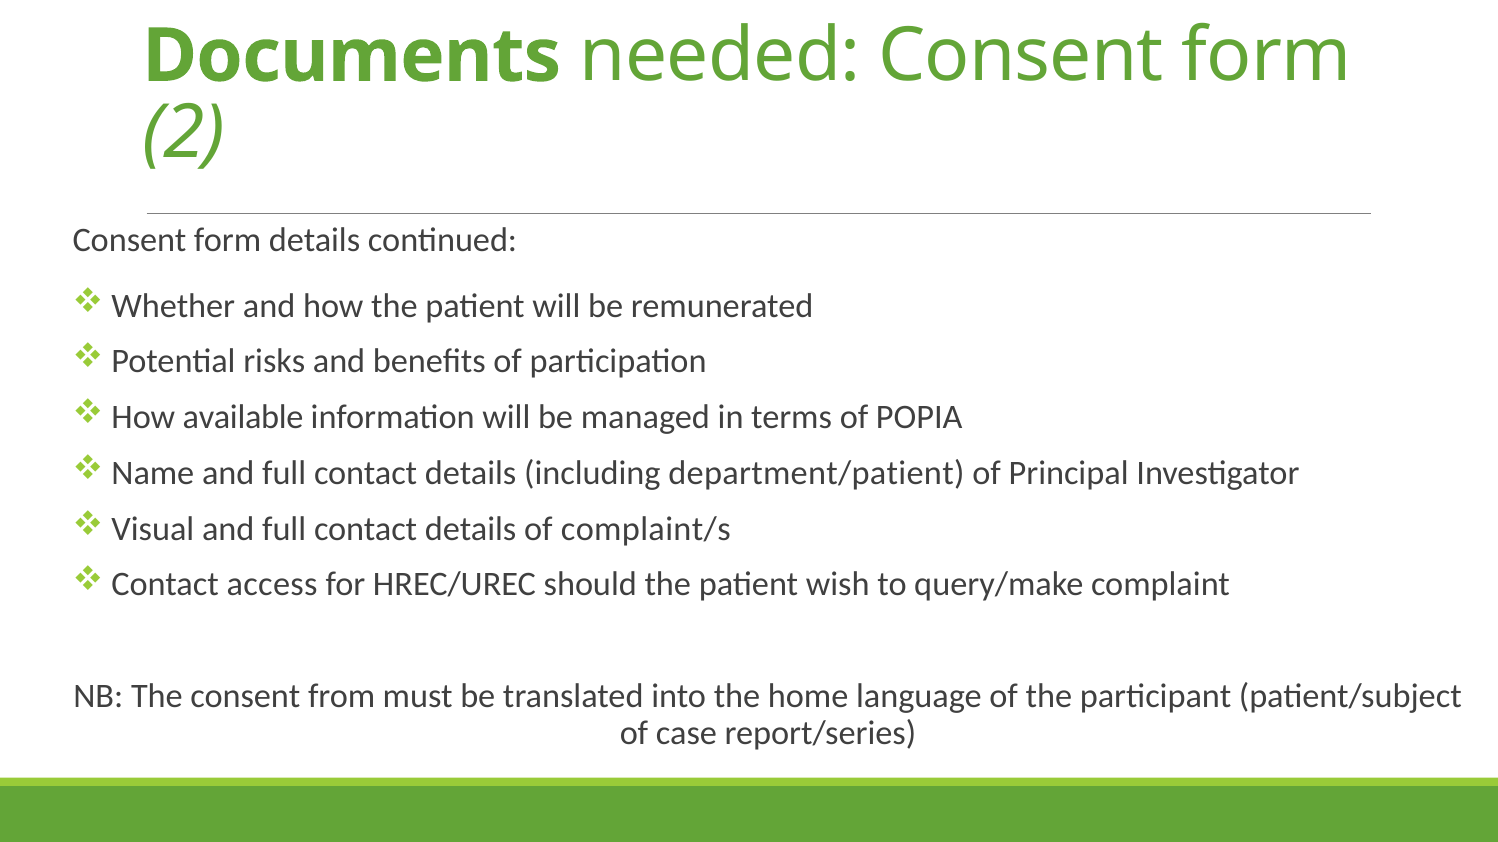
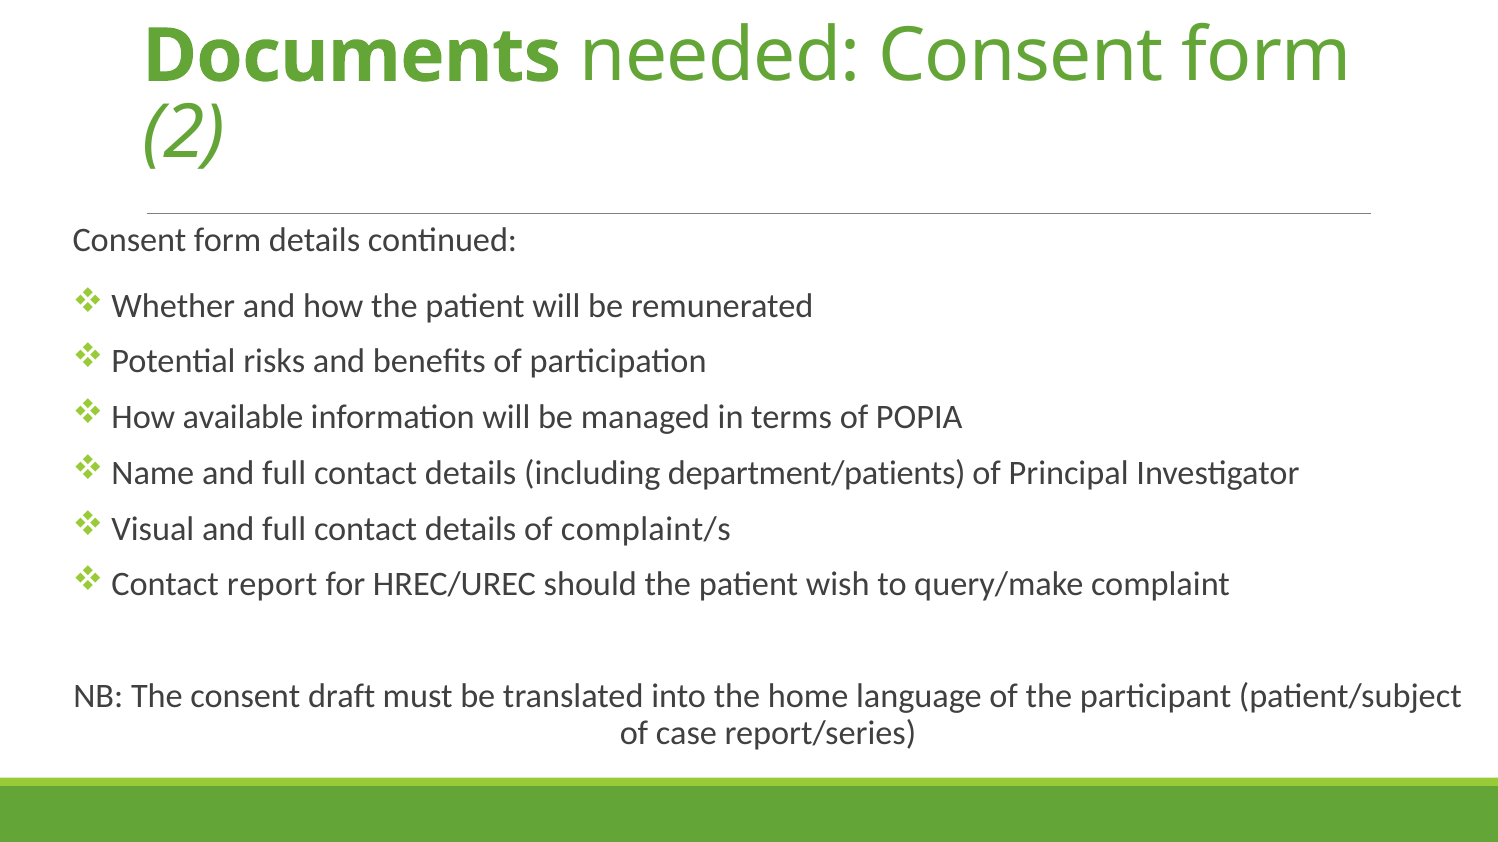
department/patient: department/patient -> department/patients (817, 473)
access: access -> report (272, 585)
from: from -> draft (342, 697)
